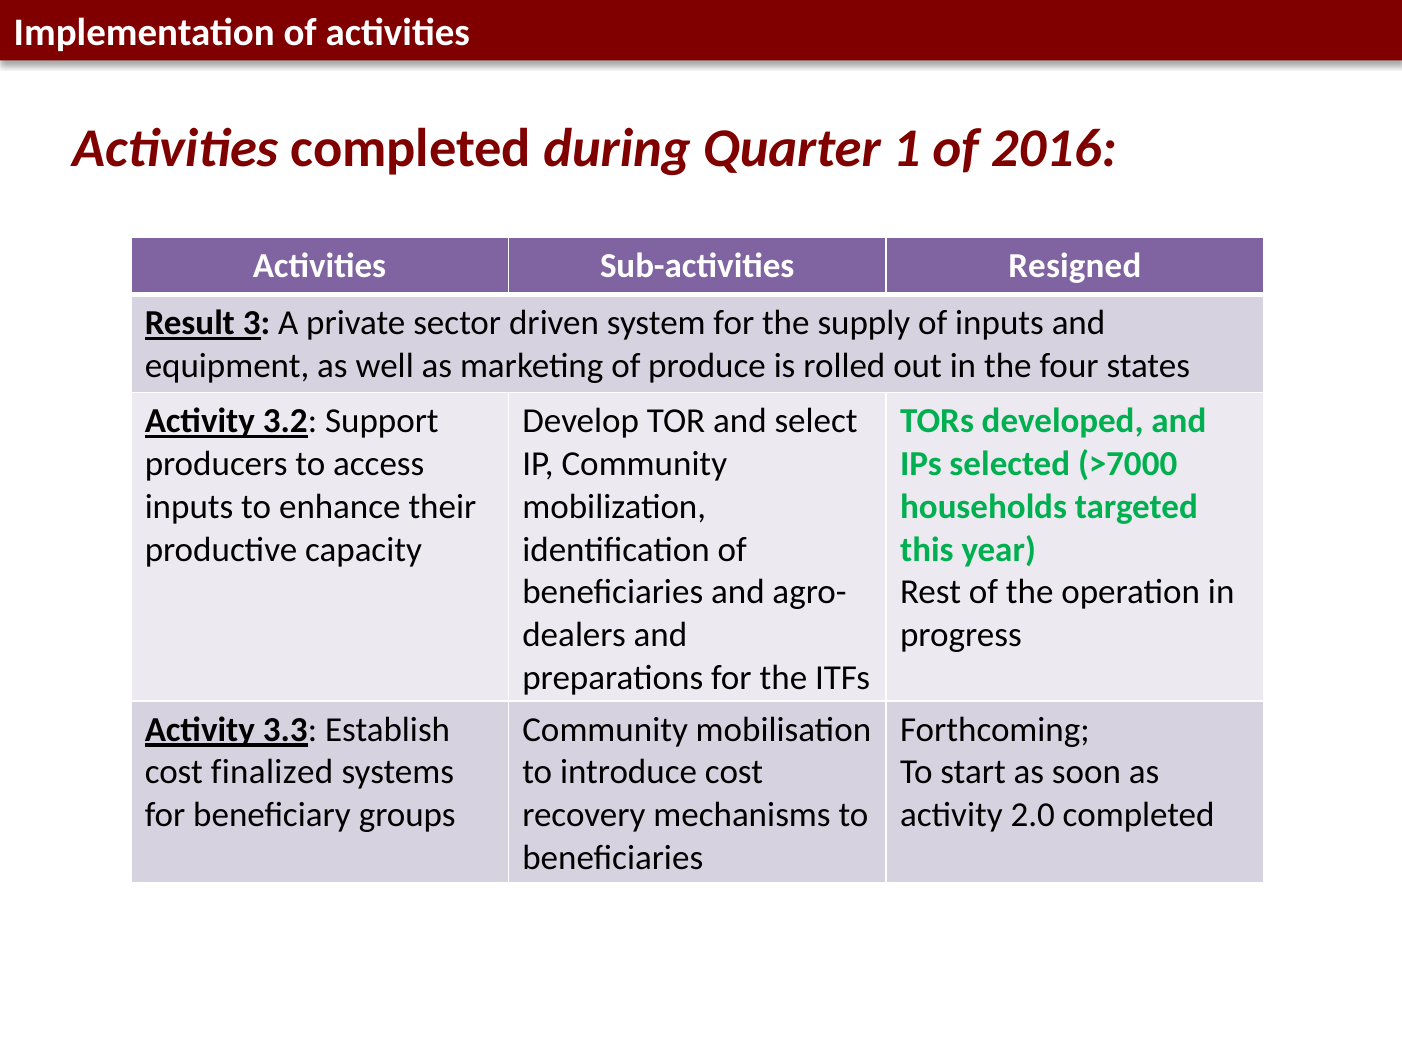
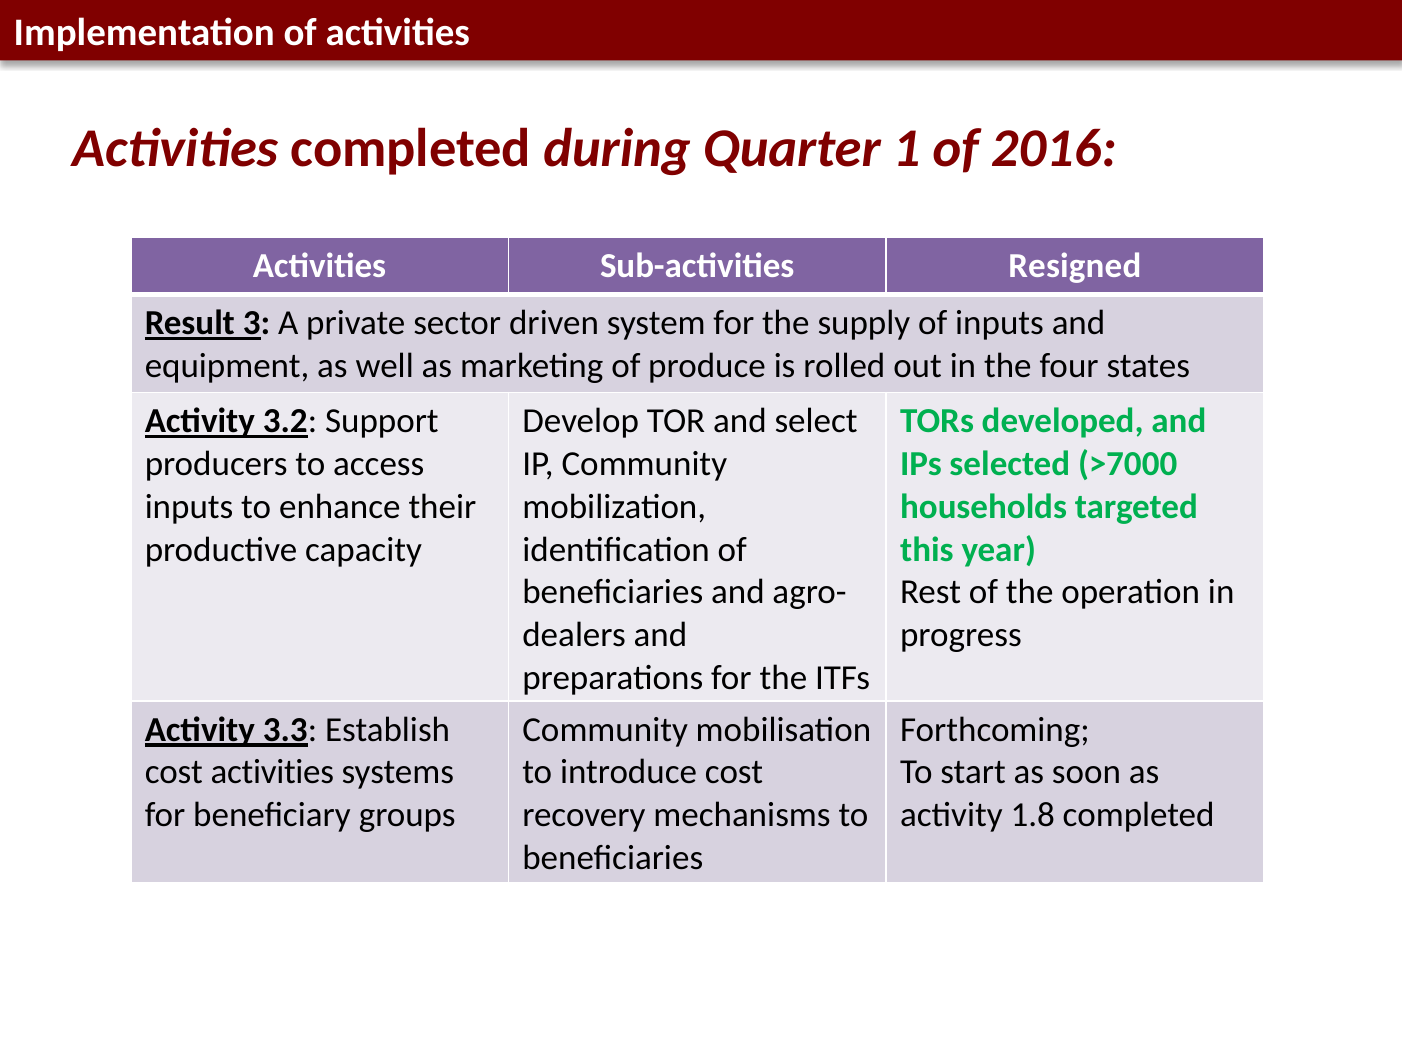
cost finalized: finalized -> activities (272, 773)
2.0: 2.0 -> 1.8 (1033, 816)
